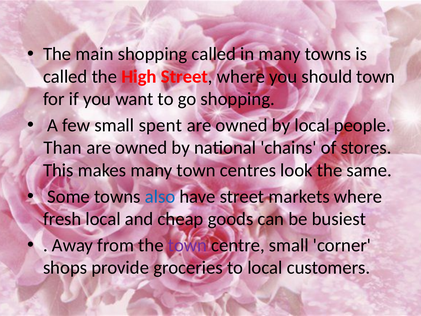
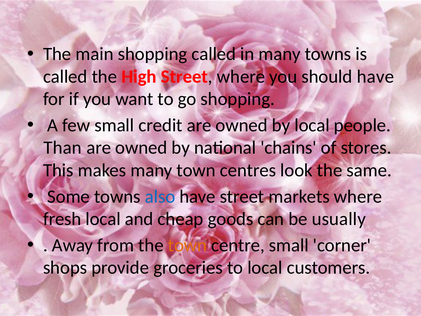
should town: town -> have (375, 77)
spent: spent -> credit (161, 125)
busiest: busiest -> usually (339, 219)
town colour: purple -> orange (188, 245)
